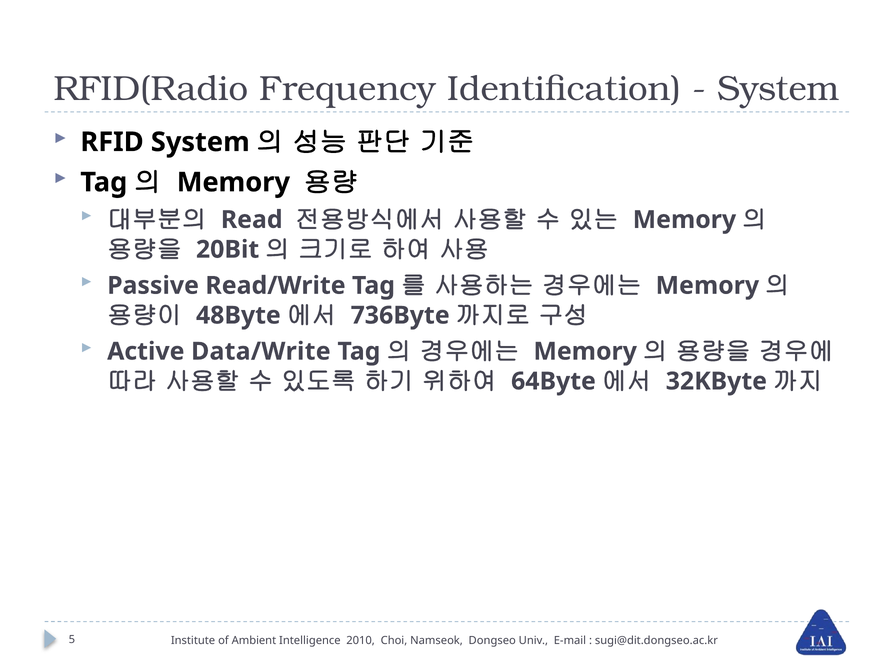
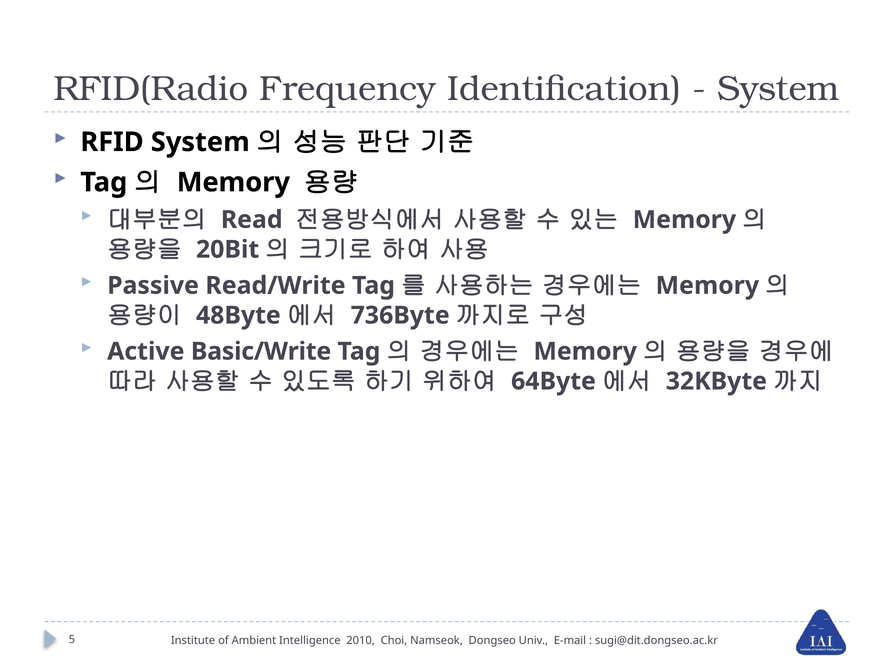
Data/Write: Data/Write -> Basic/Write (261, 351)
